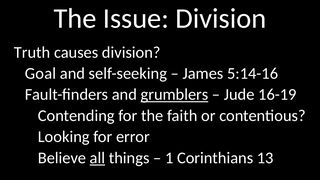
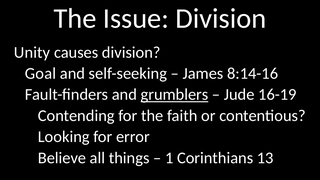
Truth: Truth -> Unity (32, 52)
5:14-16: 5:14-16 -> 8:14-16 (253, 73)
all underline: present -> none (97, 158)
